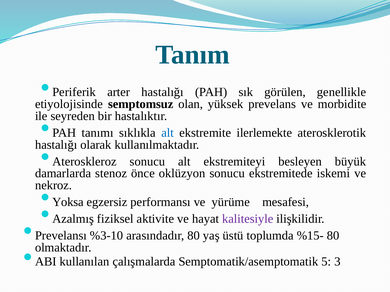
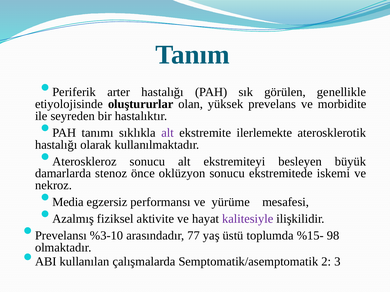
semptomsuz: semptomsuz -> oluştururlar (141, 104)
alt colour: blue -> purple (167, 133)
Yoksa: Yoksa -> Media (68, 202)
arasındadır 80: 80 -> 77 (194, 236)
%15- 80: 80 -> 98 (333, 236)
5: 5 -> 2 (326, 262)
